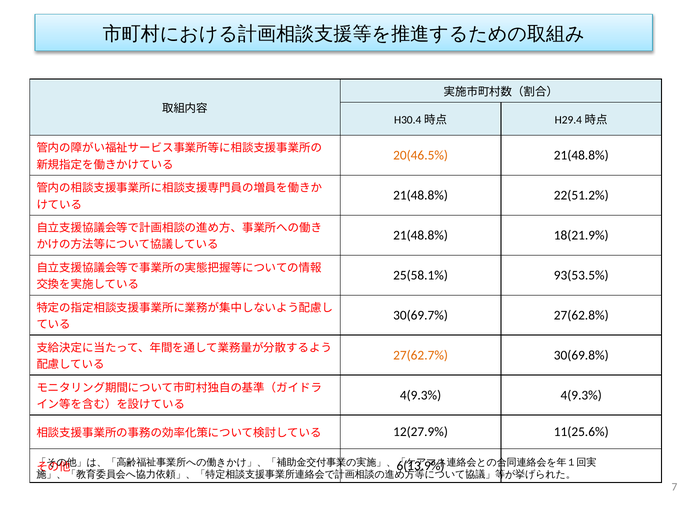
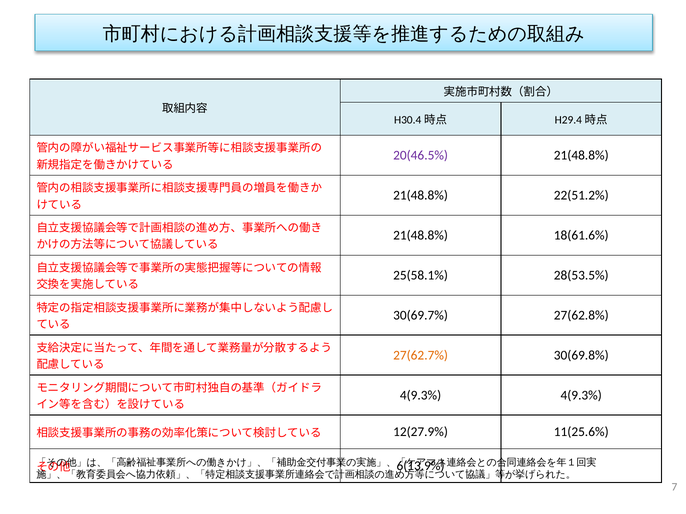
20(46.5% colour: orange -> purple (421, 156)
18(21.9%: 18(21.9% -> 18(61.6% (581, 236)
93(53.5%: 93(53.5% -> 28(53.5% (581, 276)
